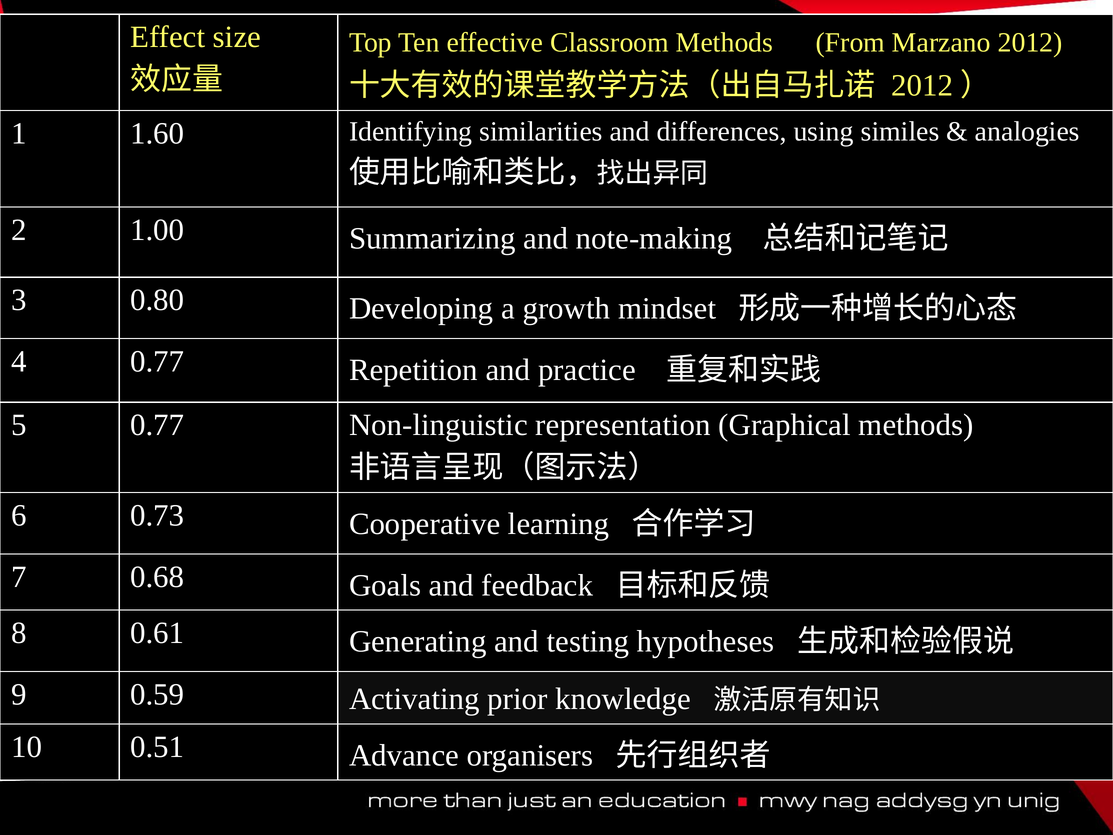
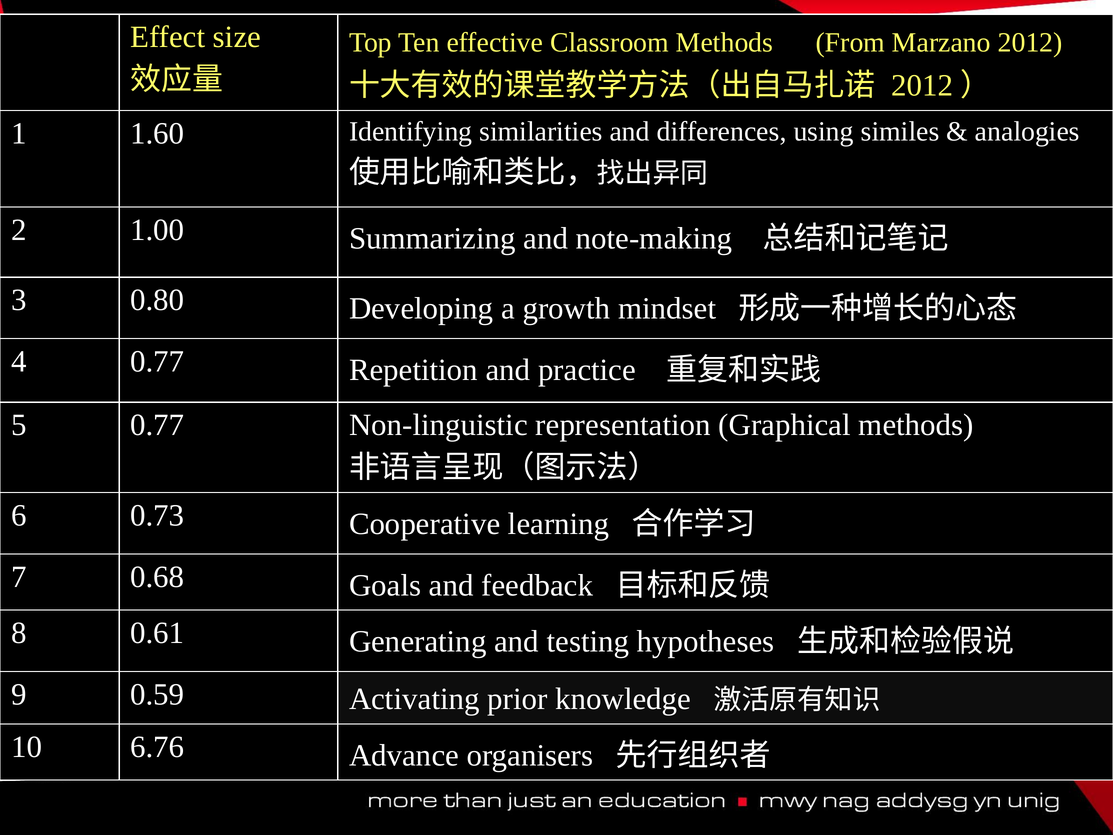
0.51: 0.51 -> 6.76 (157, 747)
